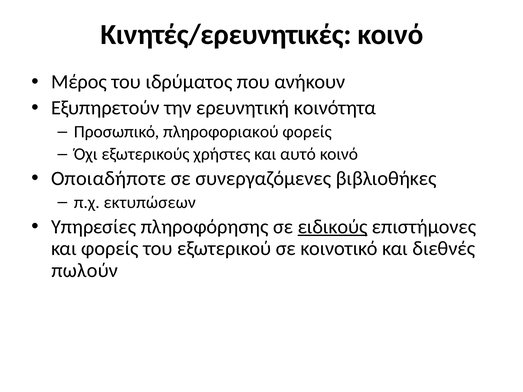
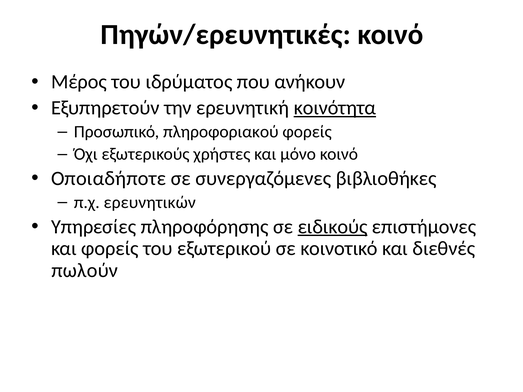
Κινητές/ερευνητικές: Κινητές/ερευνητικές -> Πηγών/ερευνητικές (226, 35)
κοινότητα underline: none -> present (335, 108)
αυτό: αυτό -> μόνο (298, 154)
εκτυπώσεων: εκτυπώσεων -> ερευνητικών (150, 202)
